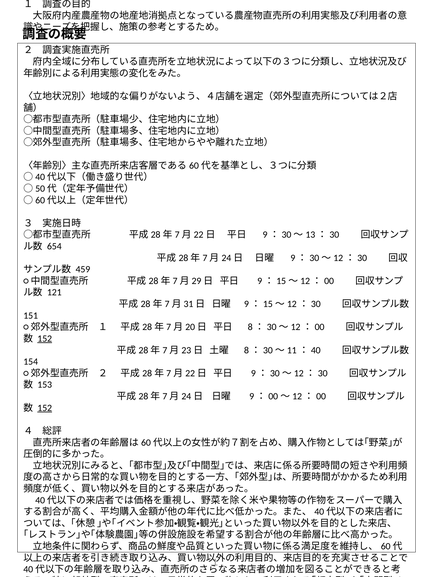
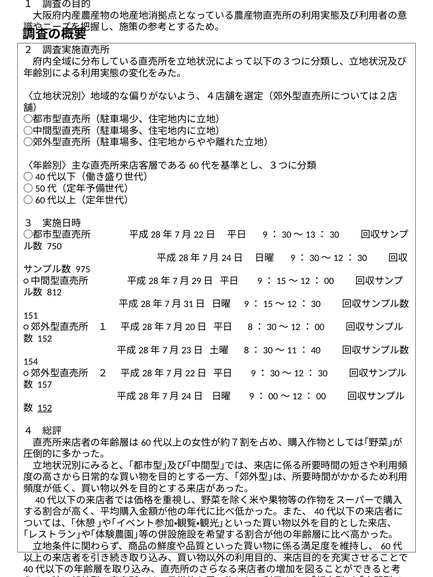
654: 654 -> 750 (54, 246)
459: 459 -> 975 (83, 270)
121: 121 -> 812 (54, 293)
152 underline: present -> none (45, 339)
153: 153 -> 157 (45, 385)
